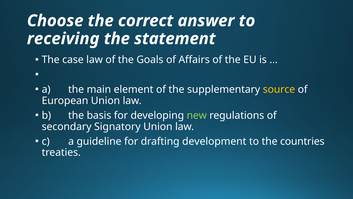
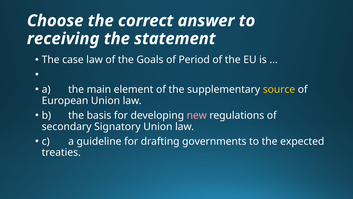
Affairs: Affairs -> Period (194, 60)
new colour: light green -> pink (197, 115)
development: development -> governments (214, 141)
countries: countries -> expected (302, 141)
